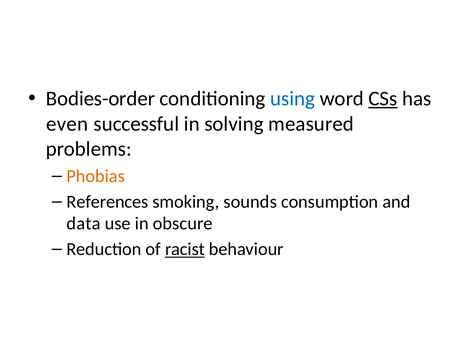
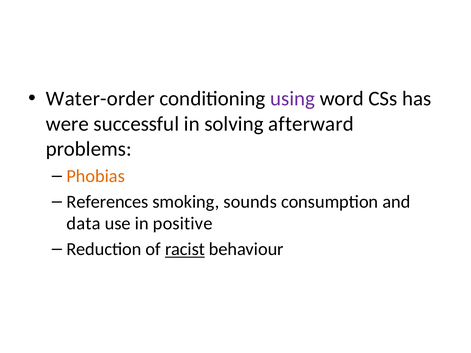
Bodies-order: Bodies-order -> Water-order (100, 99)
using colour: blue -> purple (293, 99)
CSs underline: present -> none (383, 99)
even: even -> were (67, 124)
measured: measured -> afterward (311, 124)
obscure: obscure -> positive (183, 224)
